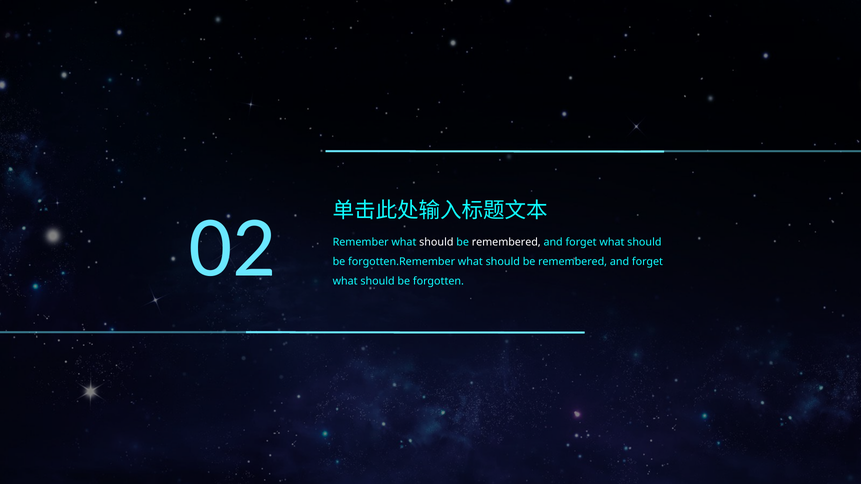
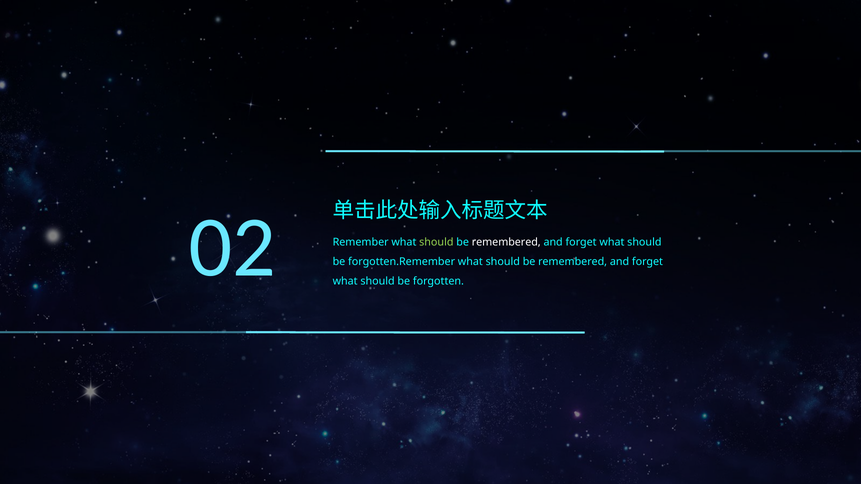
should colour: white -> light green (436, 243)
